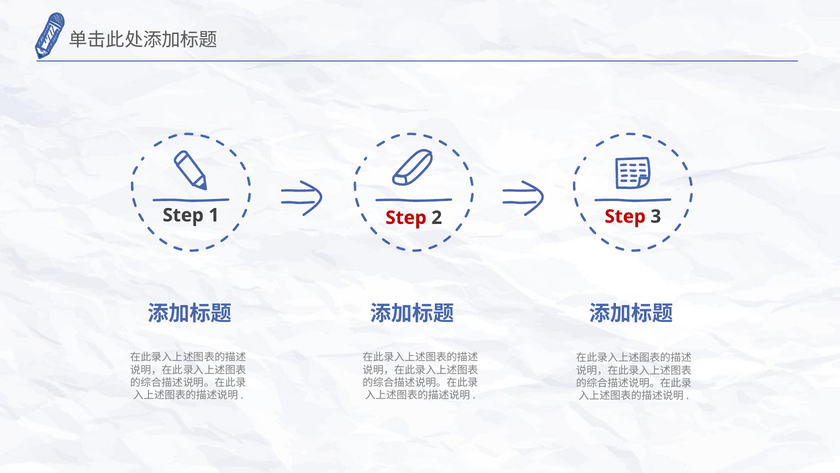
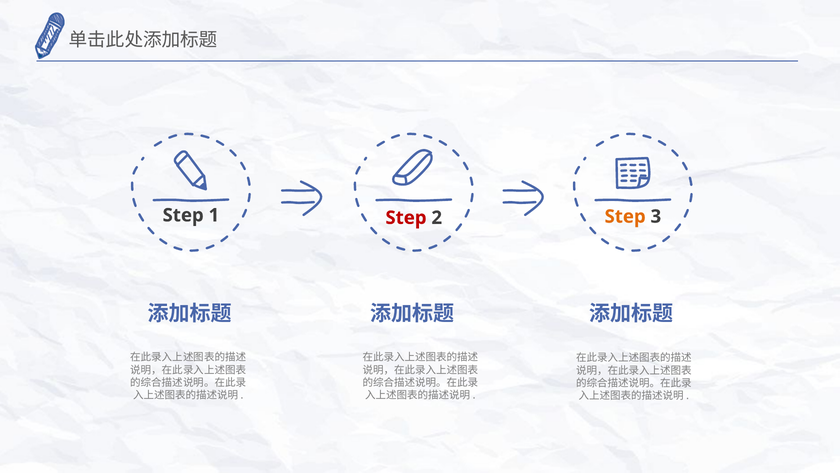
Step colour: red -> orange (625, 216)
